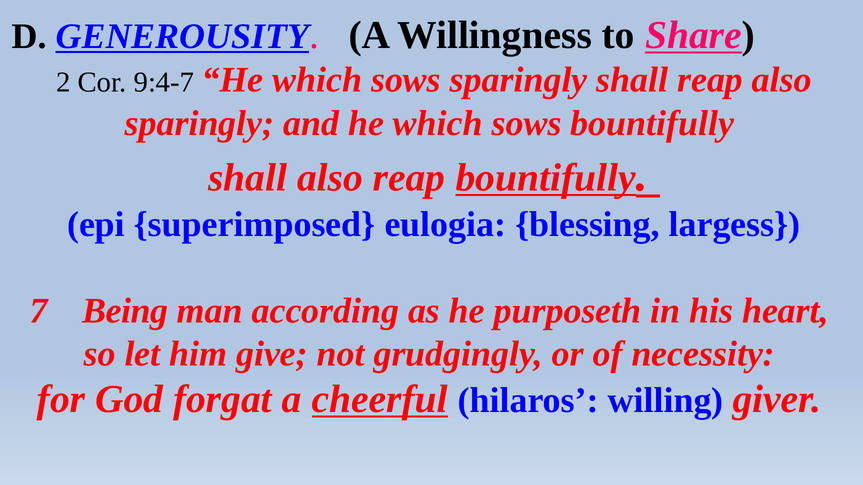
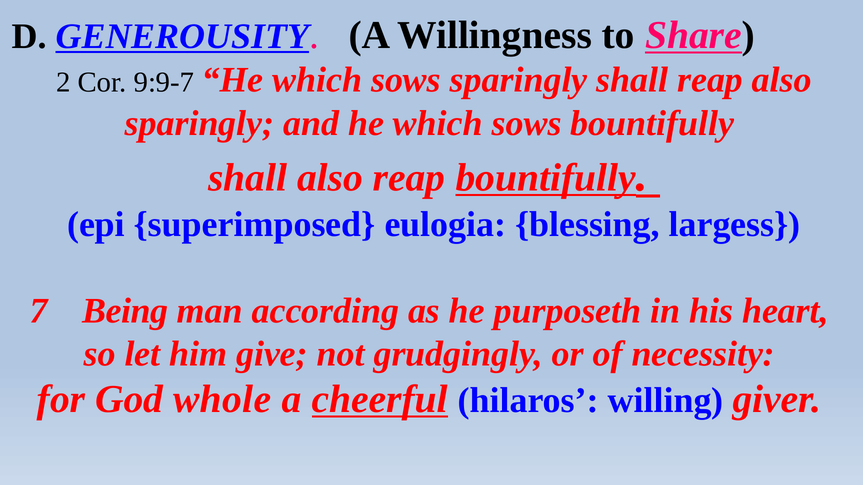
9:4-7: 9:4-7 -> 9:9-7 (164, 83)
forgat: forgat -> whole (222, 400)
